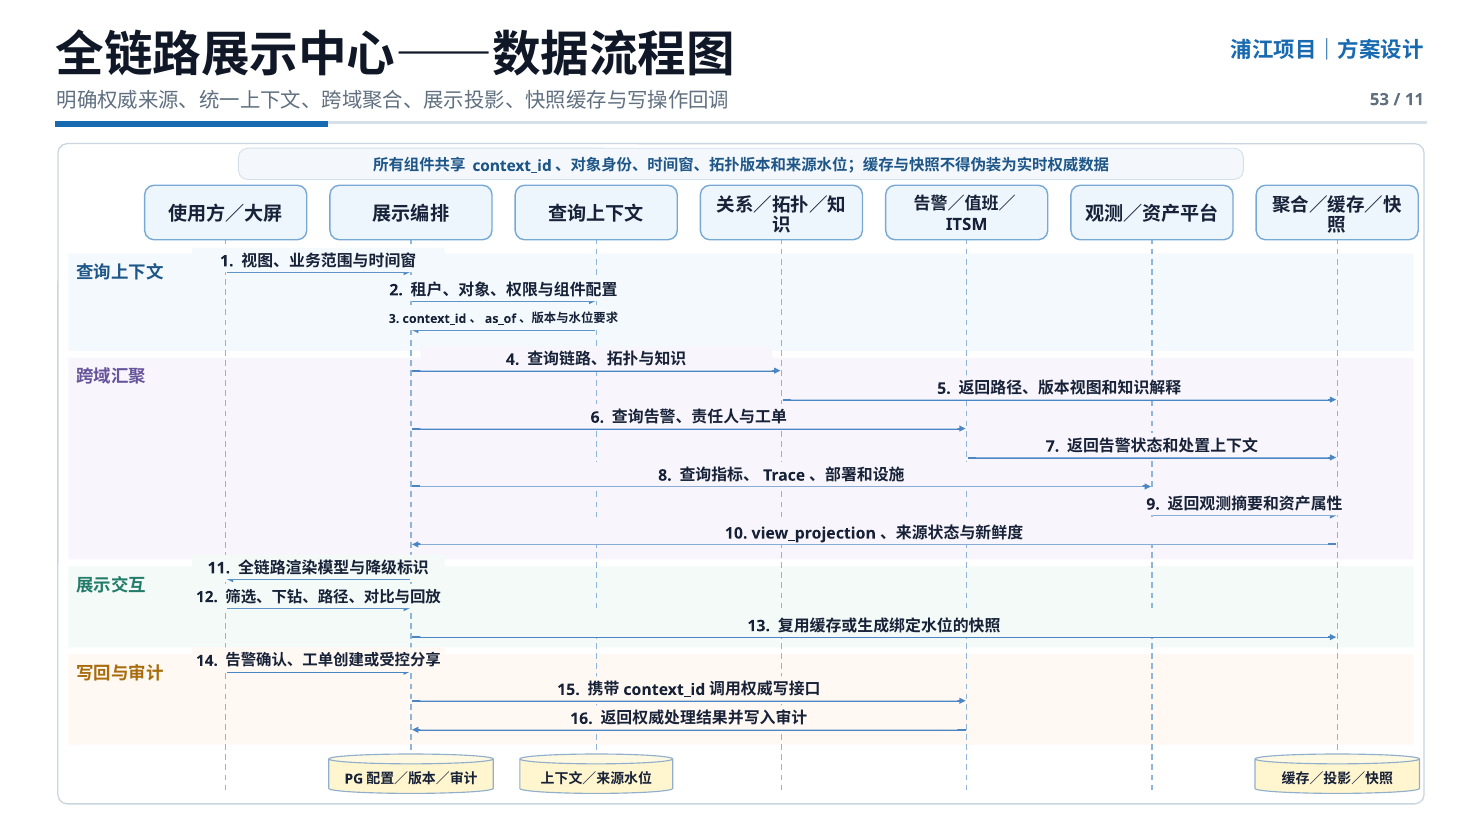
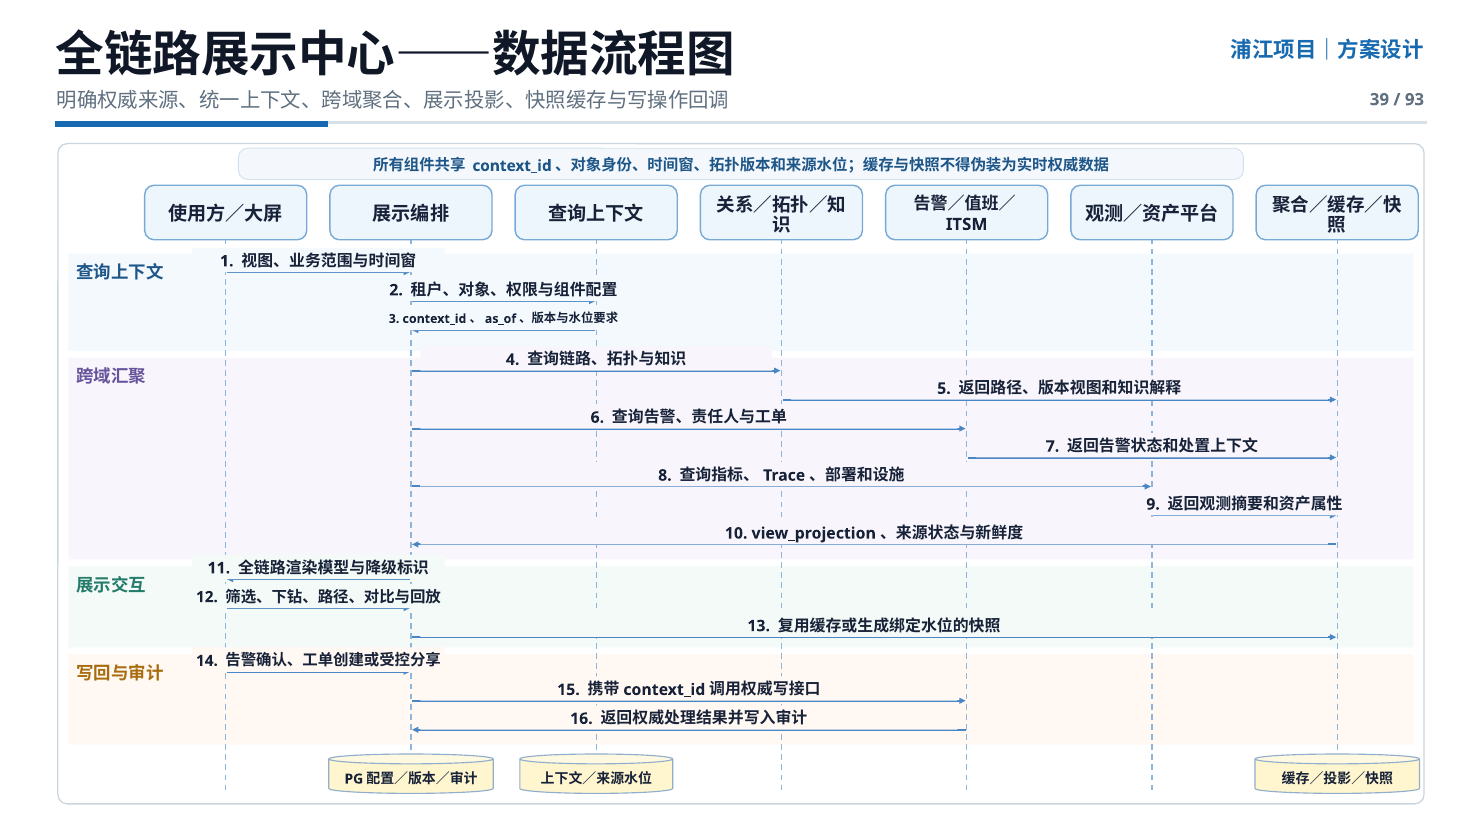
53: 53 -> 39 (1379, 100)
11: 11 -> 93 (1415, 100)
